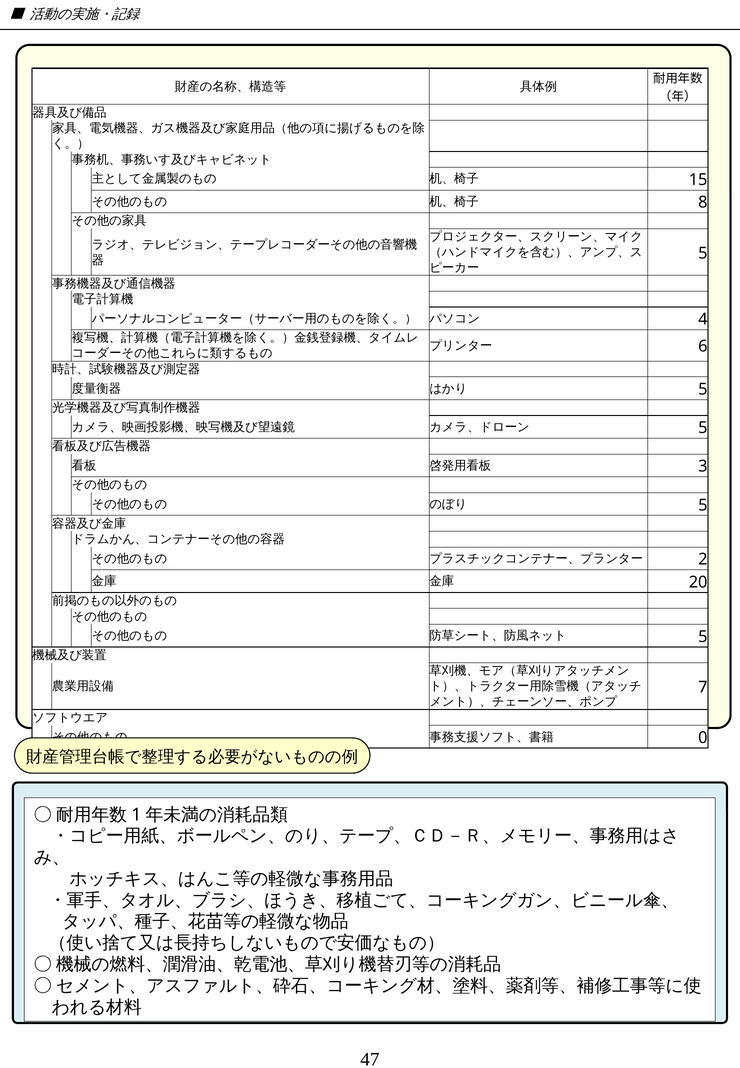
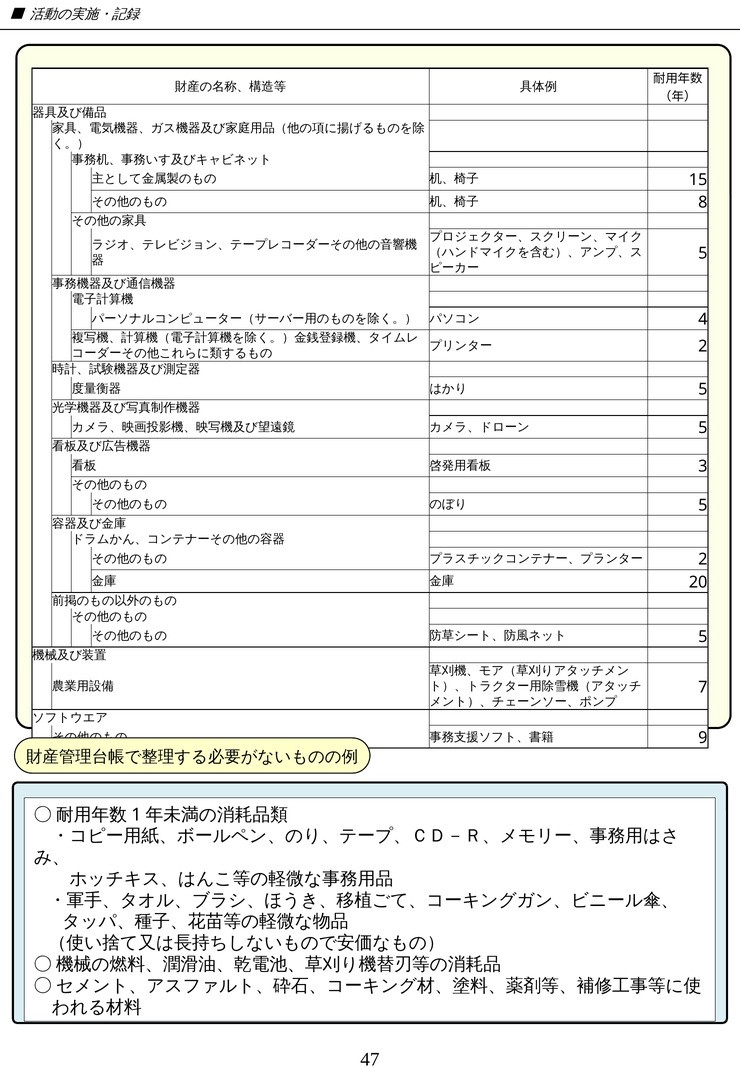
6: 6 -> 2 (703, 347)
0: 0 -> 9 (703, 739)
